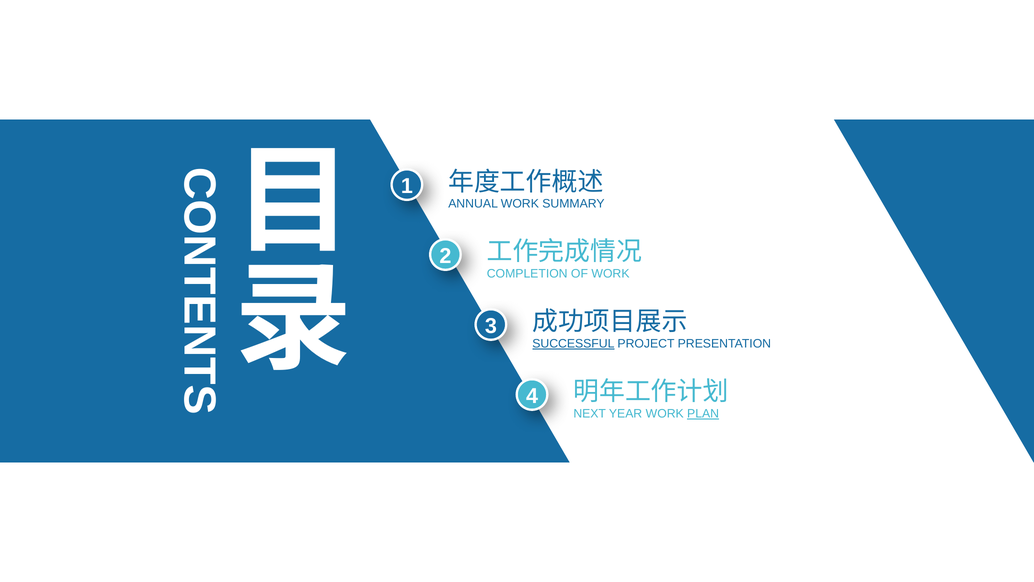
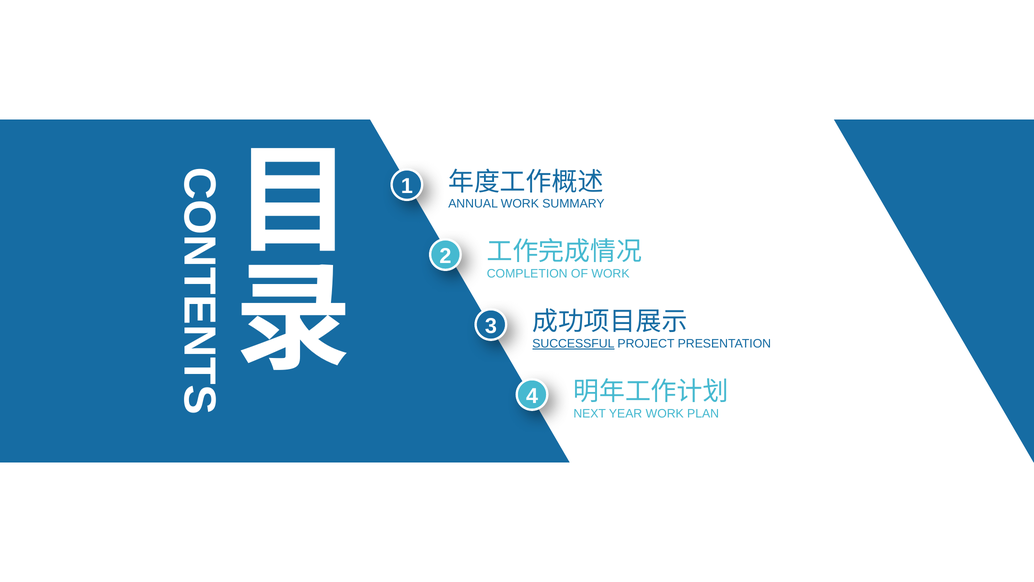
PLAN underline: present -> none (703, 414)
